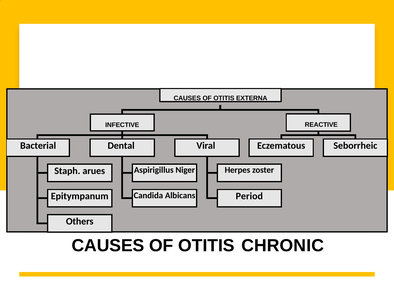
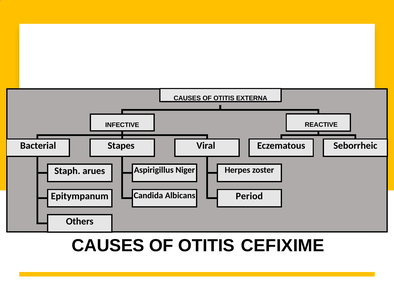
Dental: Dental -> Stapes (121, 145)
CHRONIC: CHRONIC -> CEFIXIME (283, 245)
